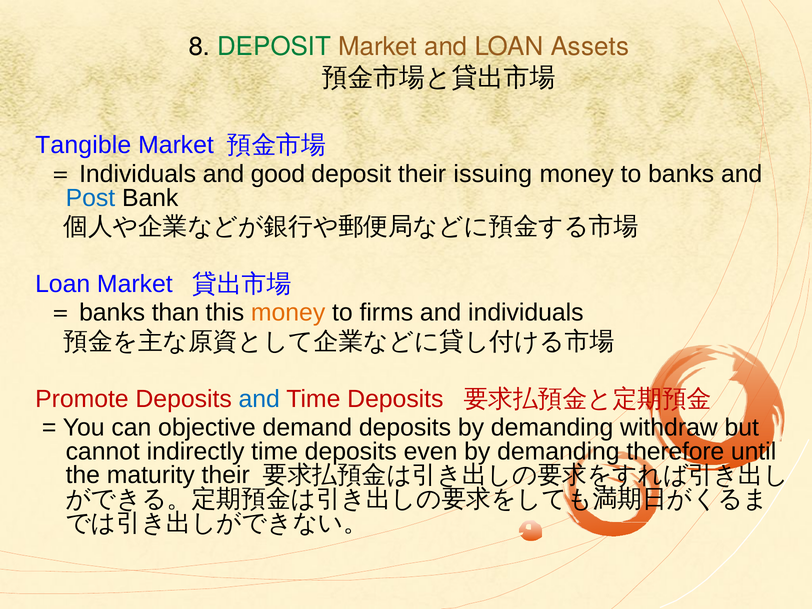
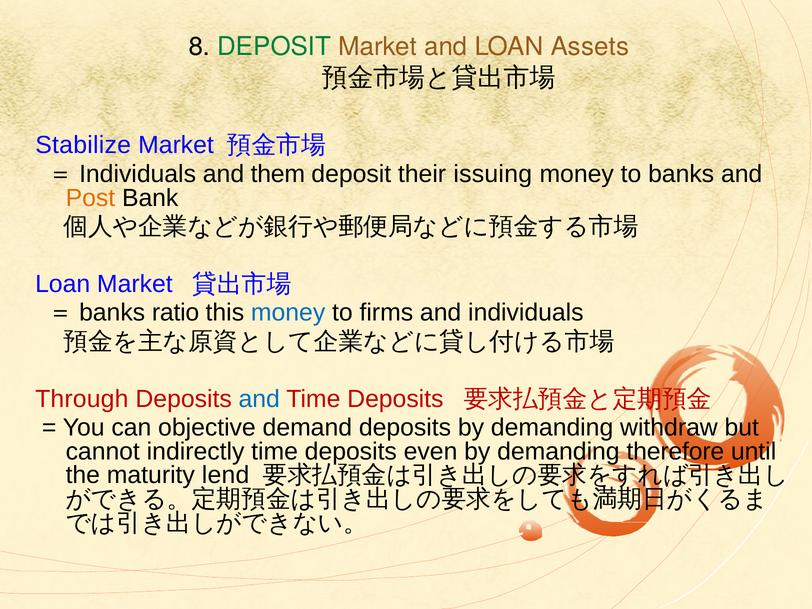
Tangible: Tangible -> Stabilize (83, 145)
good: good -> them (278, 174)
Post colour: blue -> orange (90, 198)
than: than -> ratio (176, 313)
money colour: orange -> blue (288, 313)
Promote: Promote -> Through (82, 399)
maturity their: their -> lend (226, 475)
